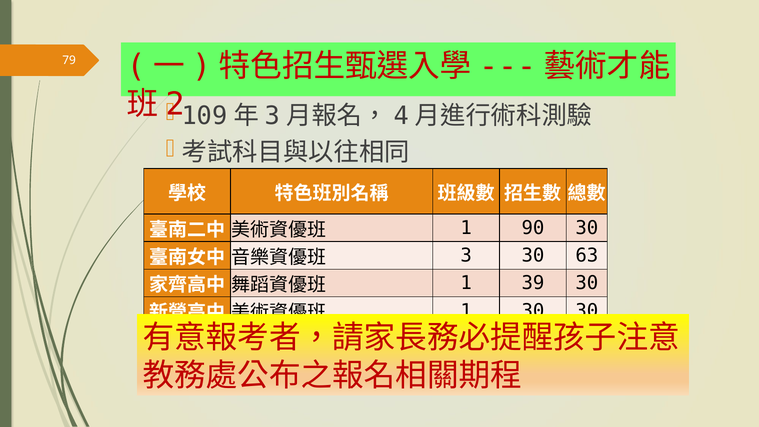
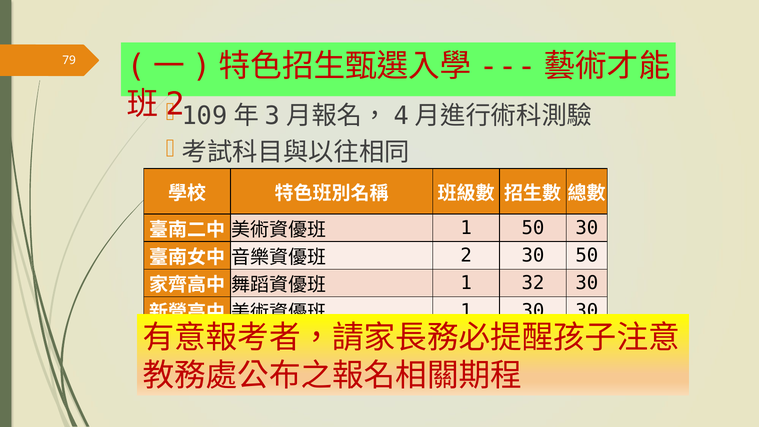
1 90: 90 -> 50 (533, 228)
3: 3 -> 2 (466, 256)
30 63: 63 -> 50 (587, 256)
39: 39 -> 32 (533, 283)
